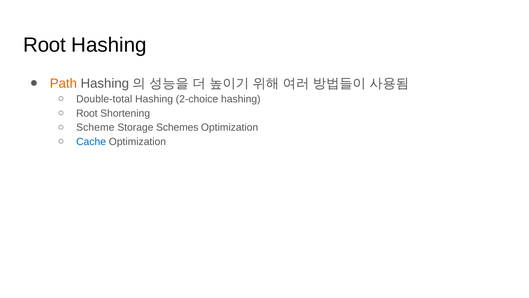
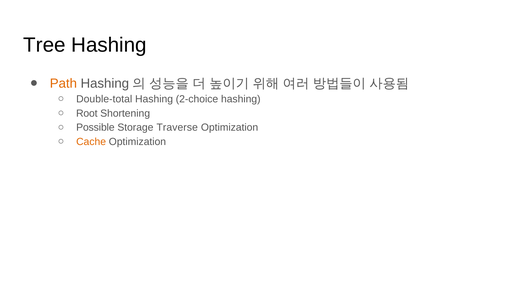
Root: Root -> Tree (44, 45)
Scheme: Scheme -> Possible (95, 127)
Schemes: Schemes -> Traverse (177, 127)
Cache colour: blue -> orange (91, 141)
